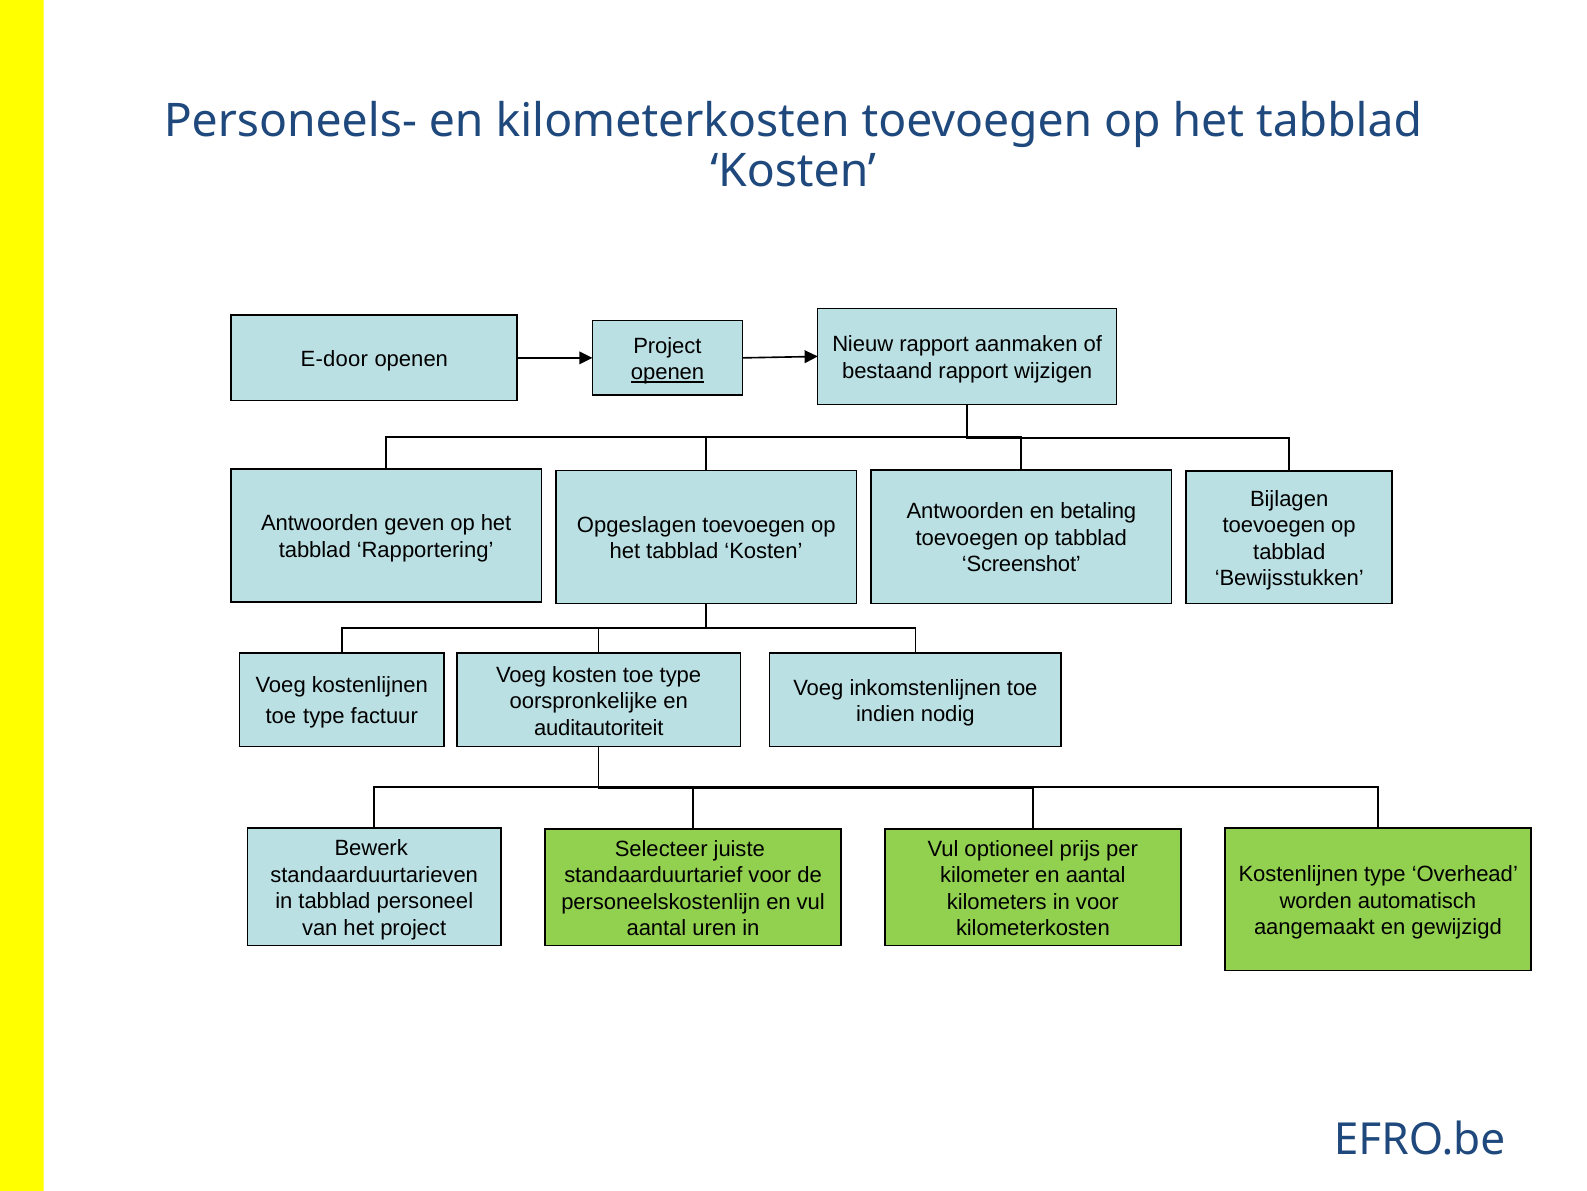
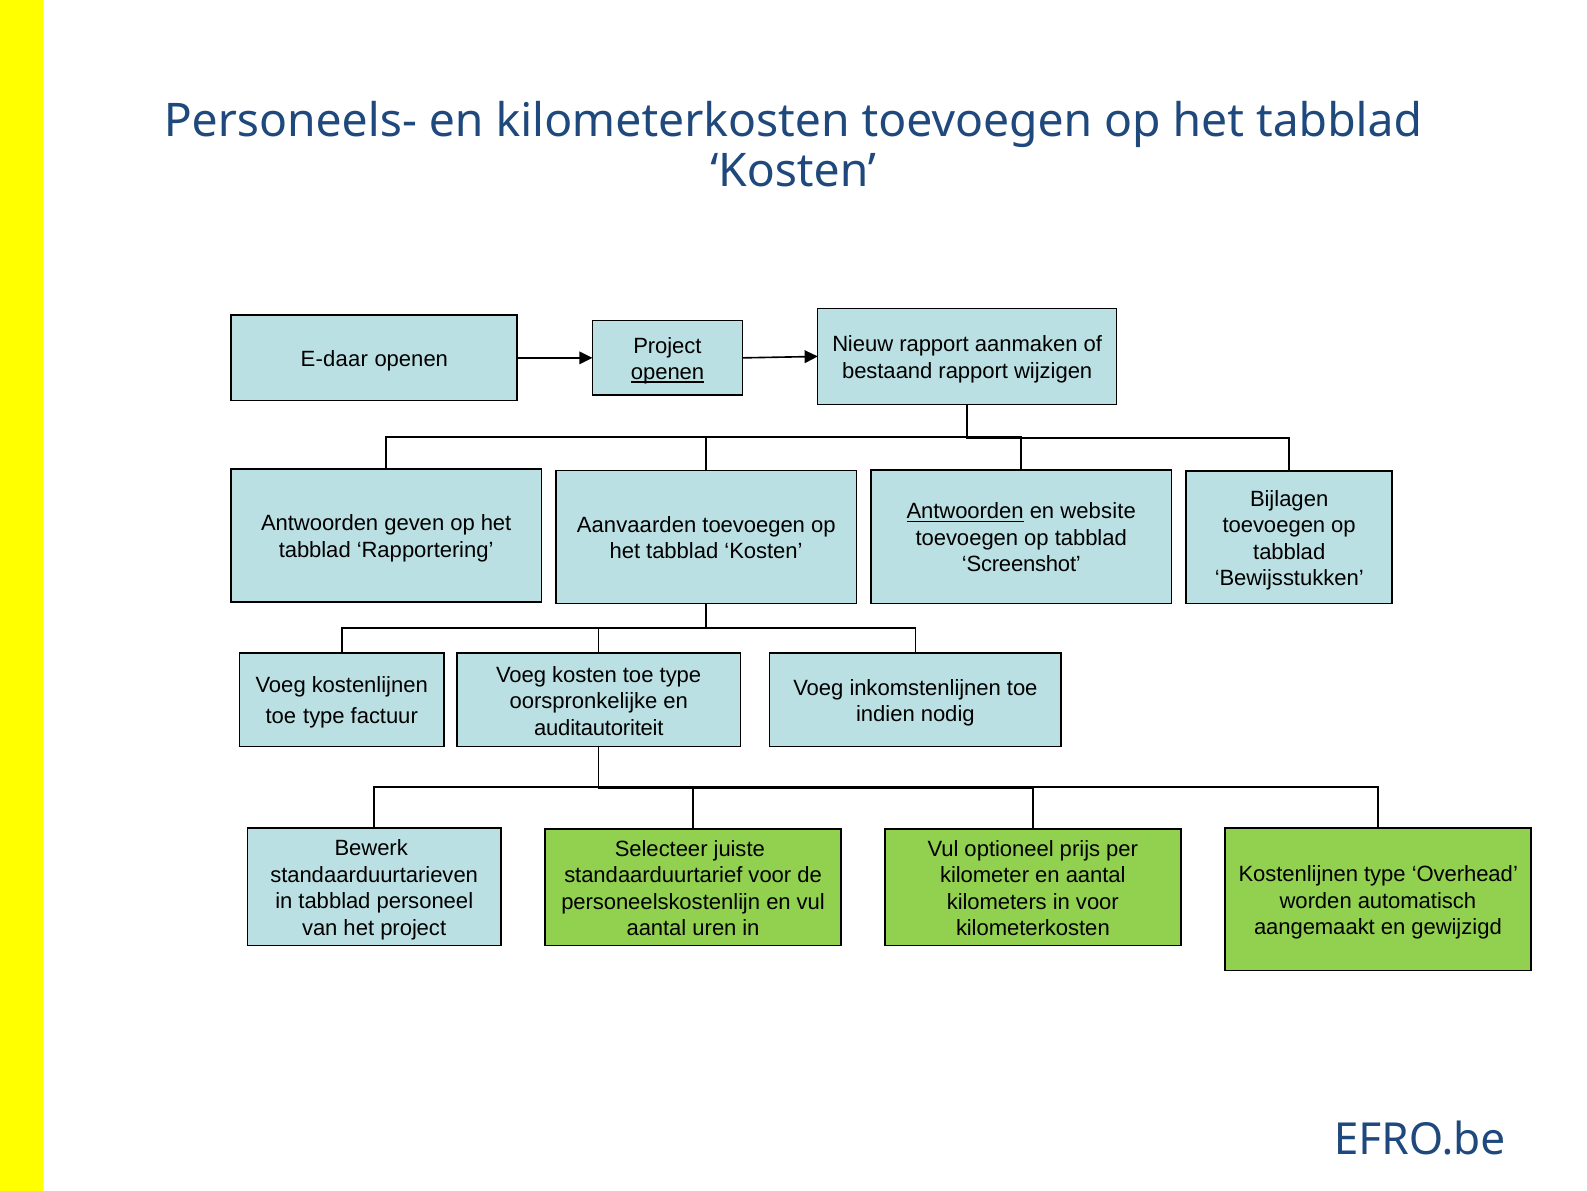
E-door: E-door -> E-daar (334, 359)
Antwoorden underline: none -> present (965, 511)
betaling: betaling -> website (1098, 511)
Opgeslagen: Opgeslagen -> Aanvaarden (637, 525)
